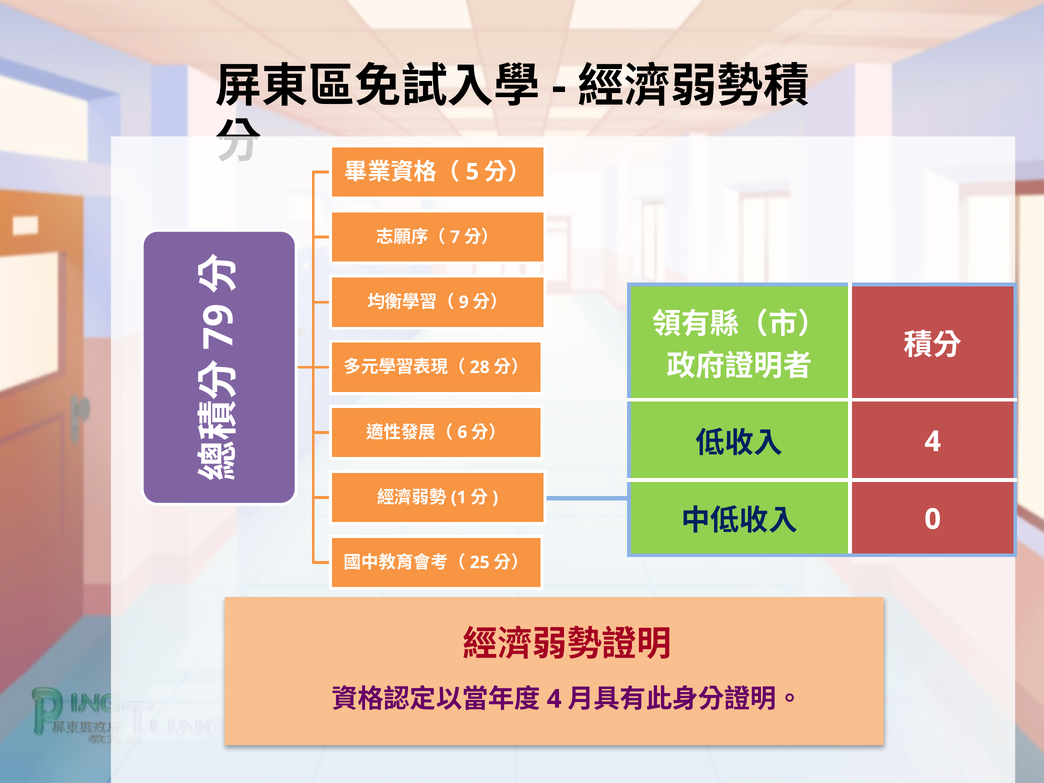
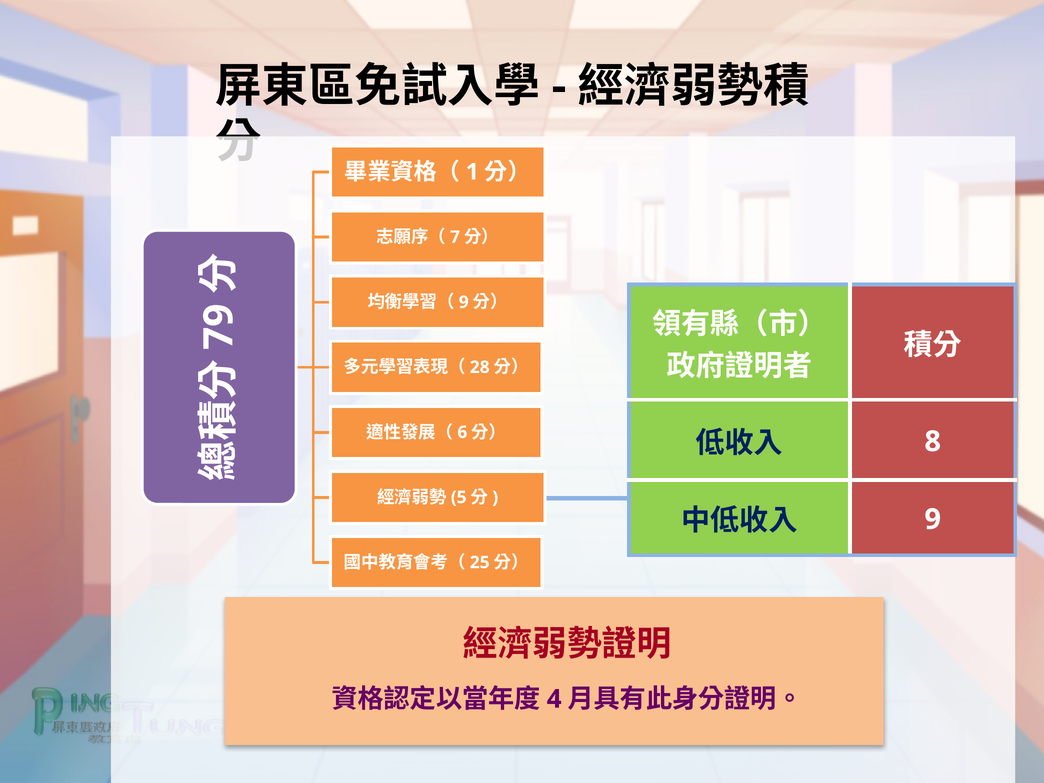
5: 5 -> 1 (472, 172)
4: 4 -> 8 (933, 442)
1: 1 -> 5 (459, 497)
0: 0 -> 9 (933, 519)
